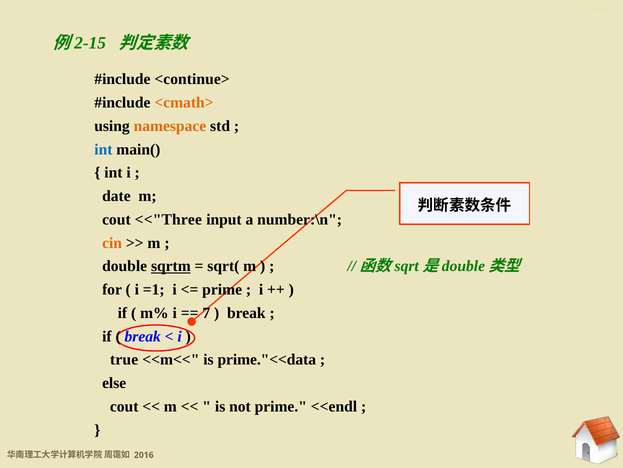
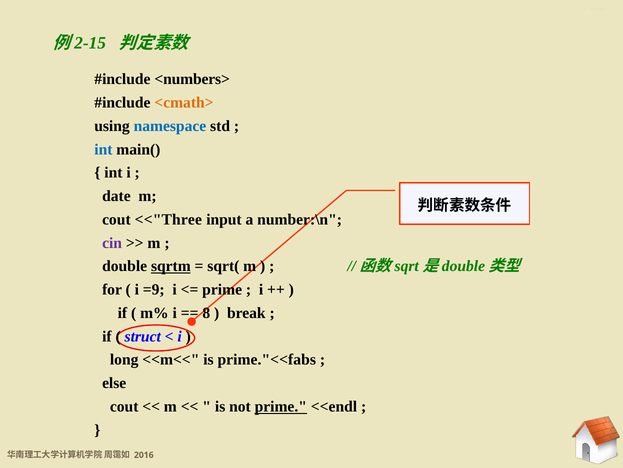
<continue>: <continue> -> <numbers> (192, 79)
namespace colour: orange -> blue (170, 126)
cin colour: orange -> purple (112, 243)
=1: =1 -> =9 (154, 289)
7: 7 -> 8 (206, 313)
break: break -> struct (143, 336)
true: true -> long (124, 359)
prime."<<data: prime."<<data -> prime."<<fabs (267, 359)
prime underline: none -> present (281, 406)
